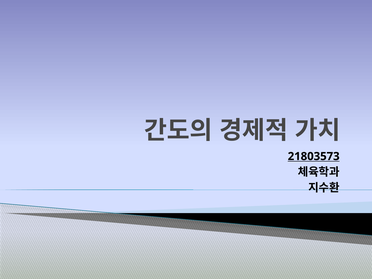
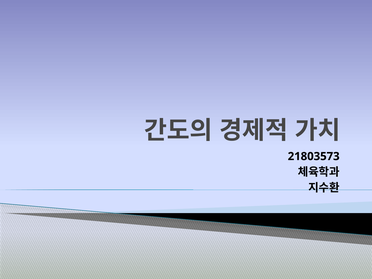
21803573 underline: present -> none (314, 156)
